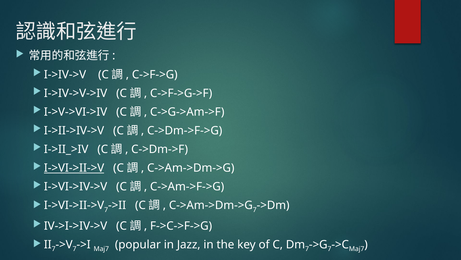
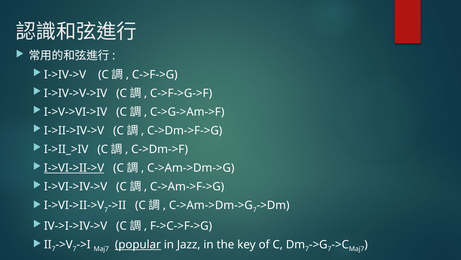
popular underline: none -> present (138, 244)
